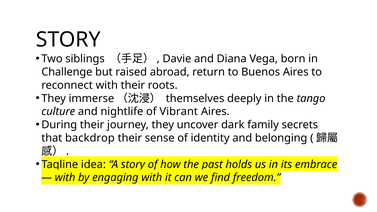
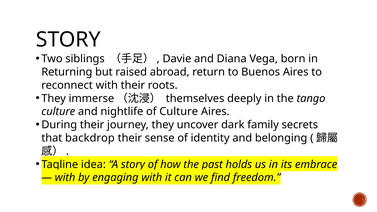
Challenge: Challenge -> Returning (67, 72)
of Vibrant: Vibrant -> Culture (179, 112)
